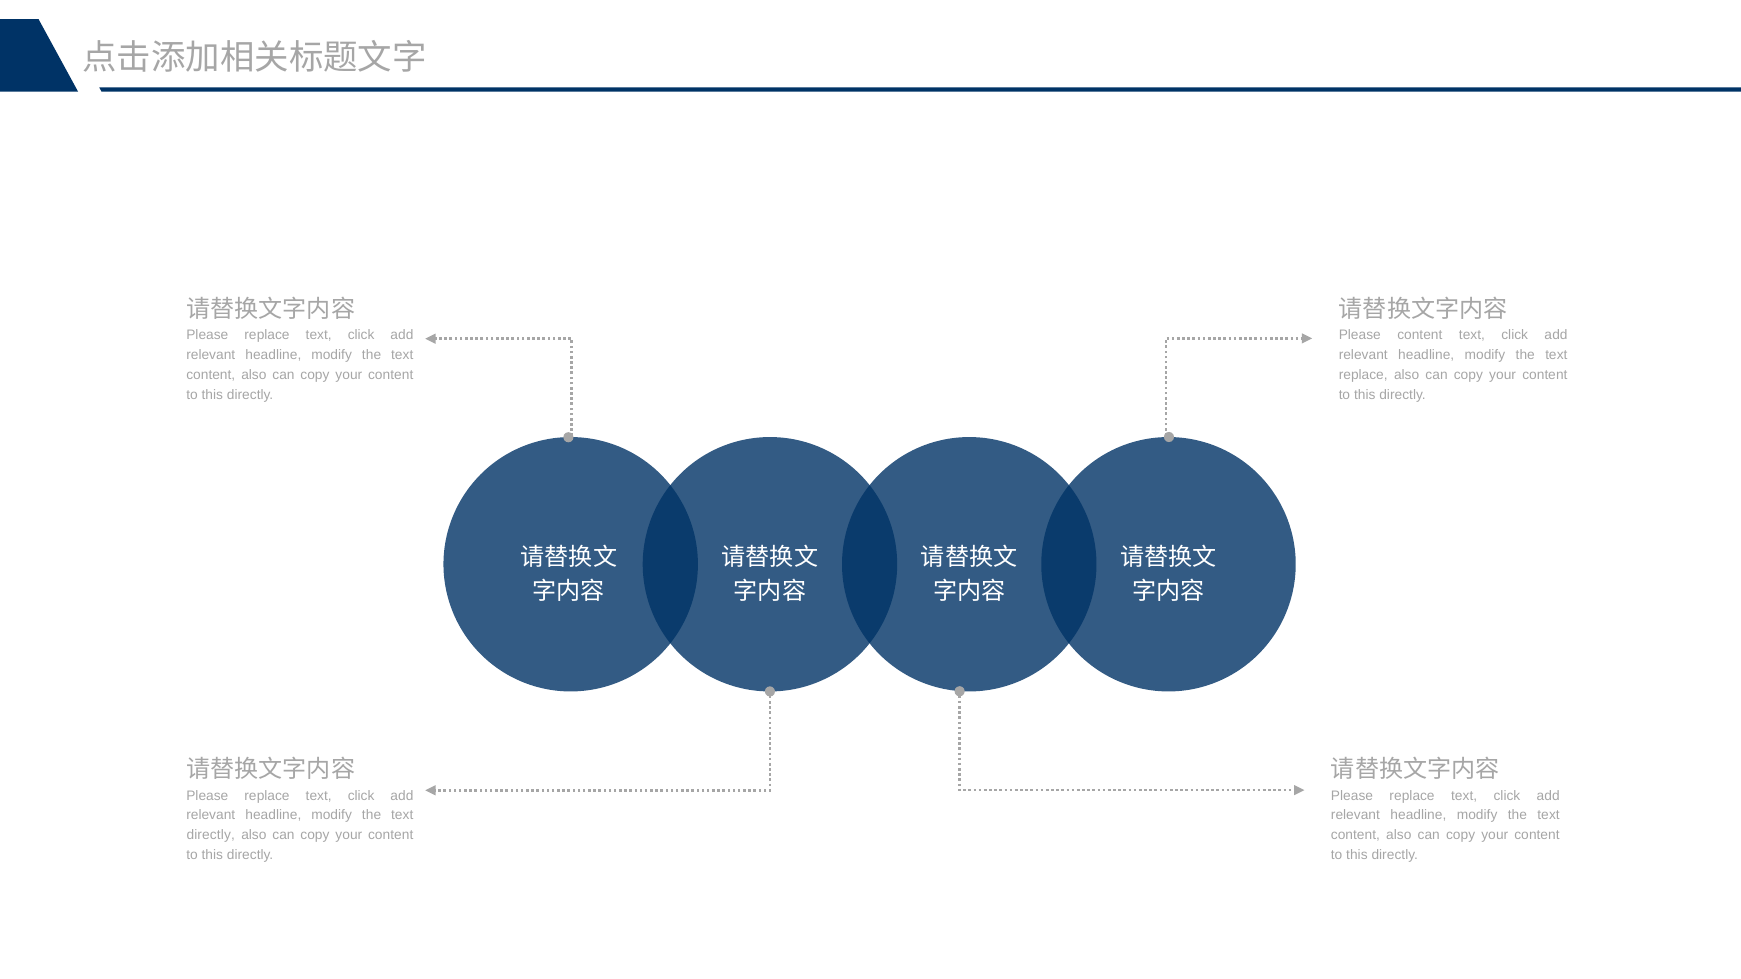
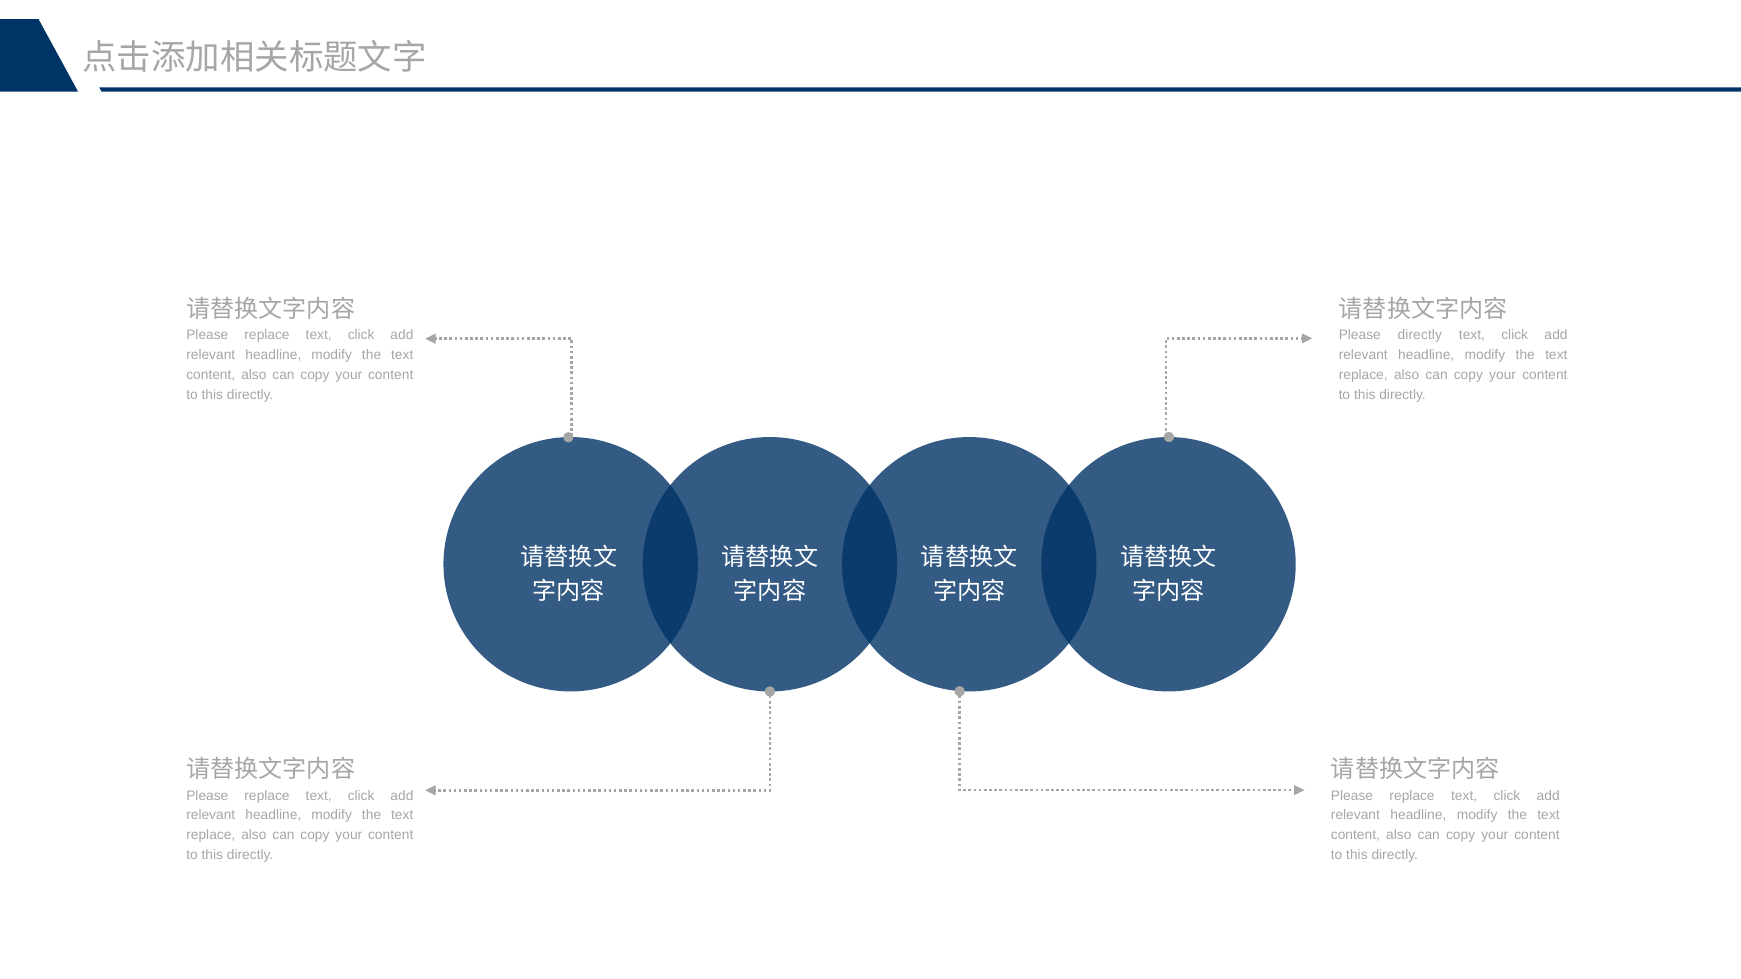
Please content: content -> directly (1420, 335)
directly: directly -> replace (211, 835)
